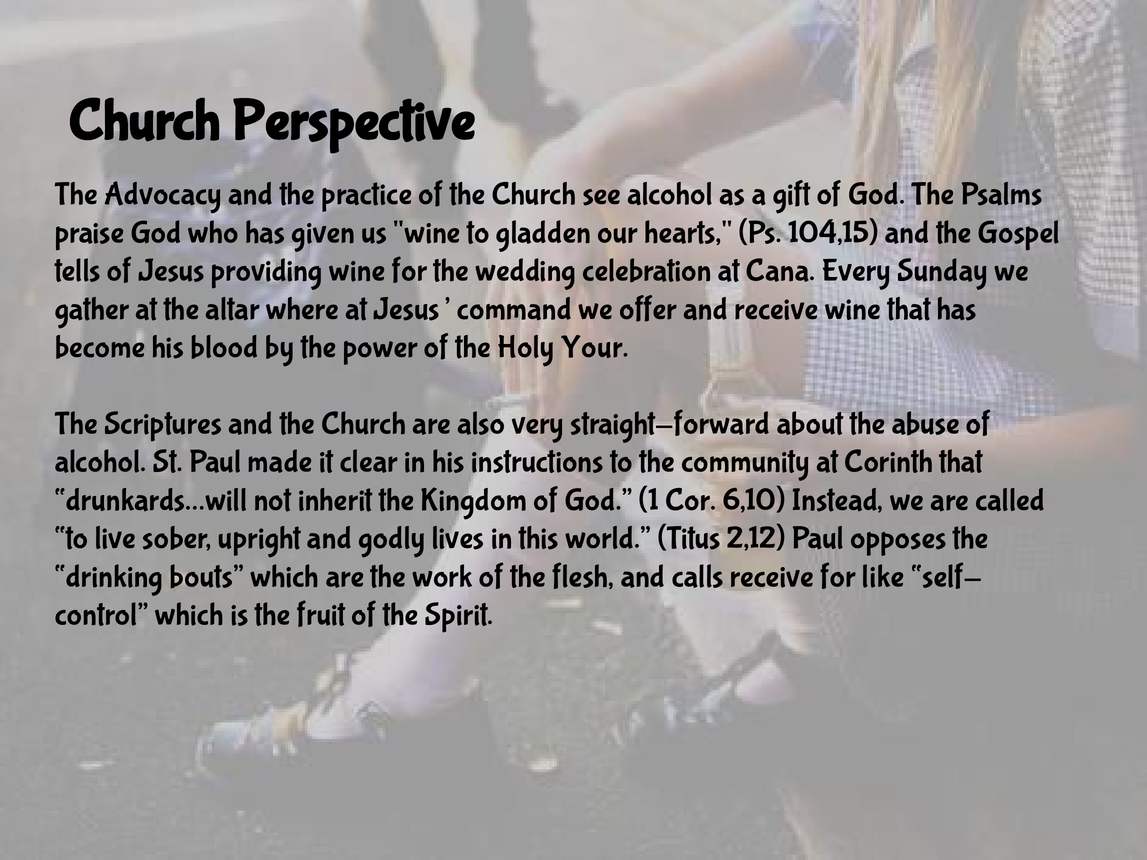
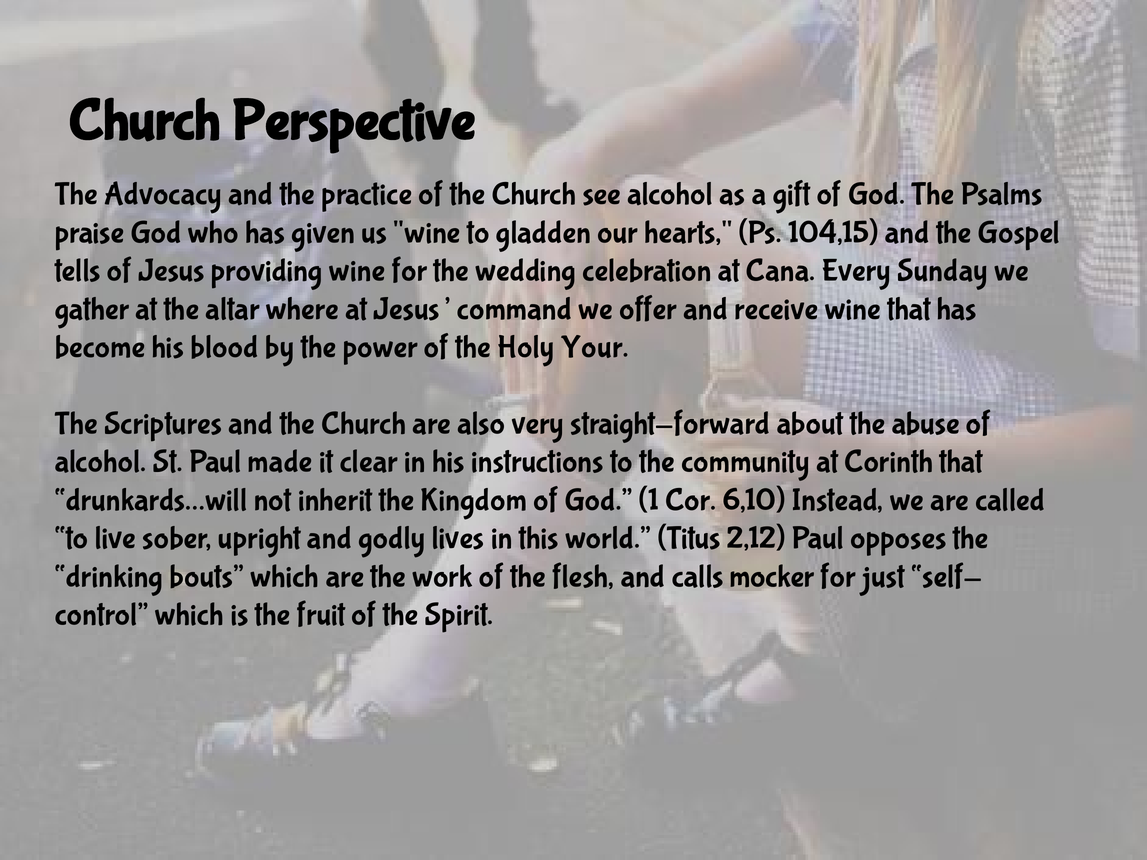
calls receive: receive -> mocker (772, 576)
like: like -> just (883, 576)
